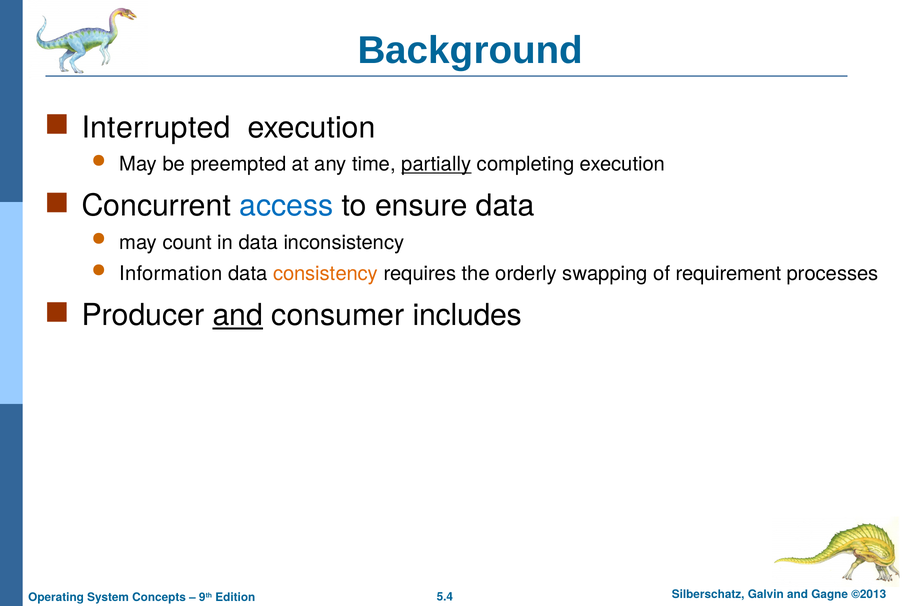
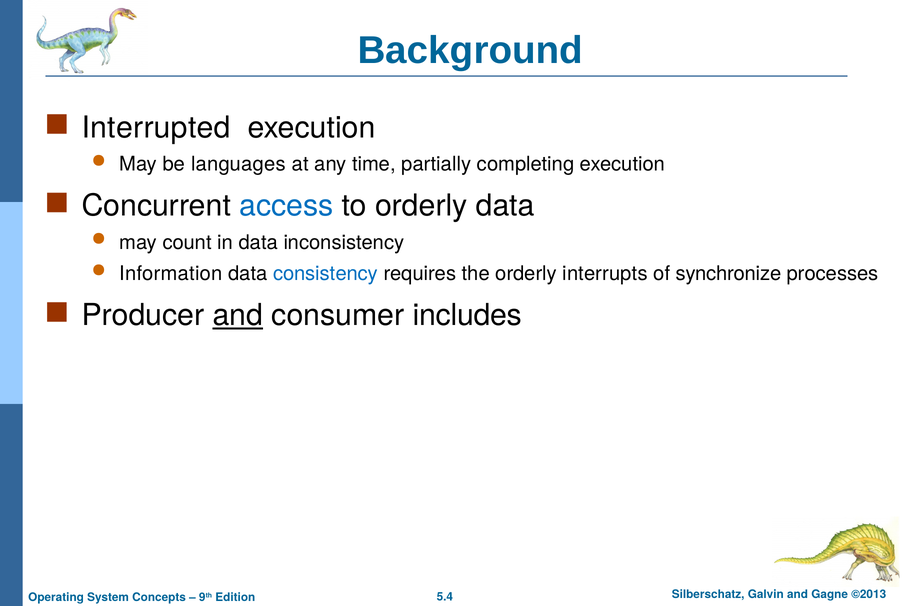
preempted: preempted -> languages (238, 164)
partially underline: present -> none (436, 164)
to ensure: ensure -> orderly (421, 206)
consistency colour: orange -> blue (326, 273)
swapping: swapping -> interrupts (605, 273)
requirement: requirement -> synchronize (728, 273)
